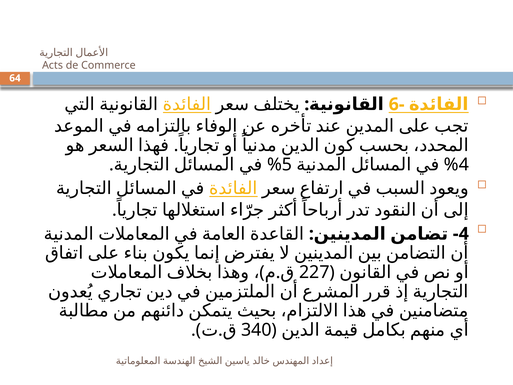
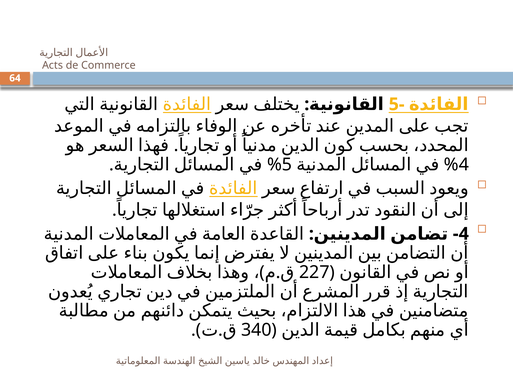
6-: 6- -> 5- (397, 104)
